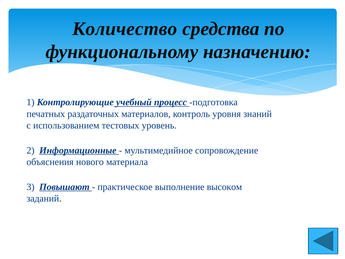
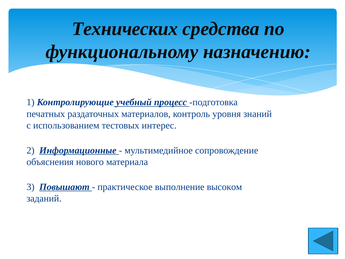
Количество: Количество -> Технических (125, 29)
уровень: уровень -> интерес (159, 125)
